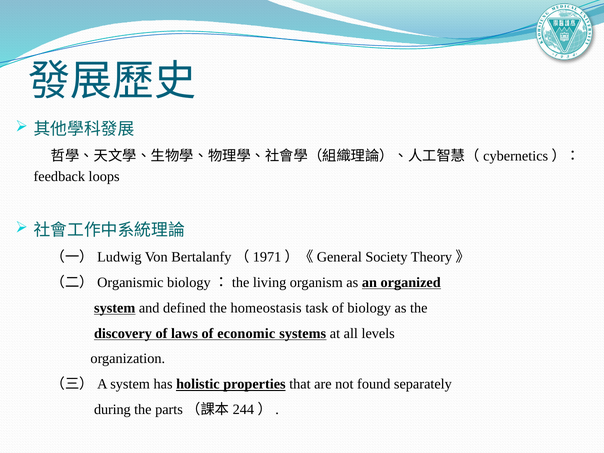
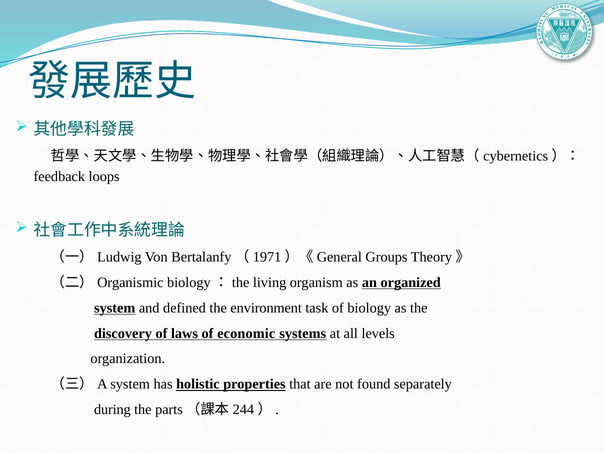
Society: Society -> Groups (386, 257)
homeostasis: homeostasis -> environment (266, 308)
